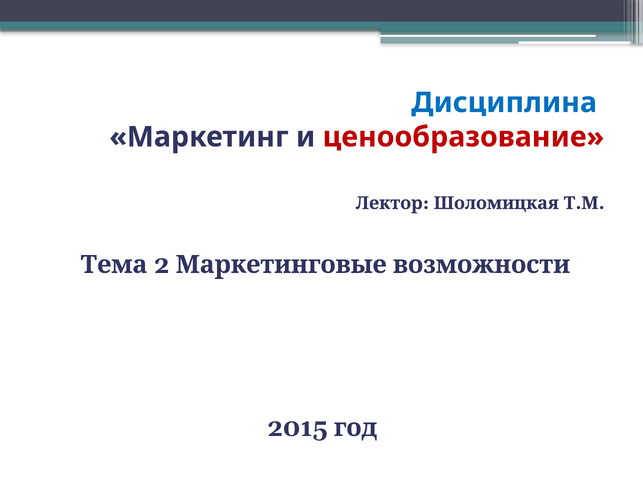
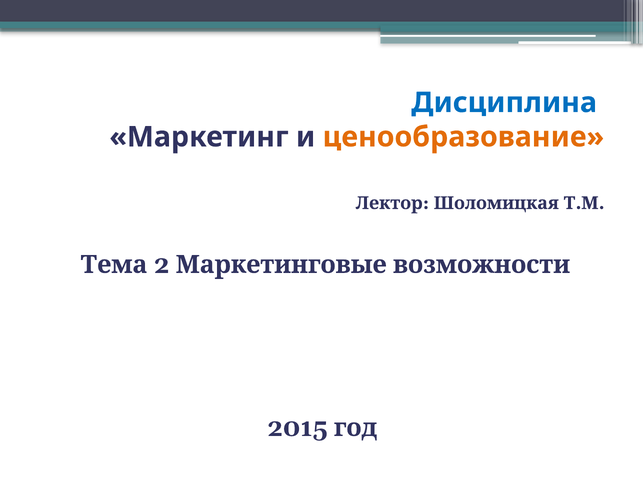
ценообразование colour: red -> orange (463, 137)
